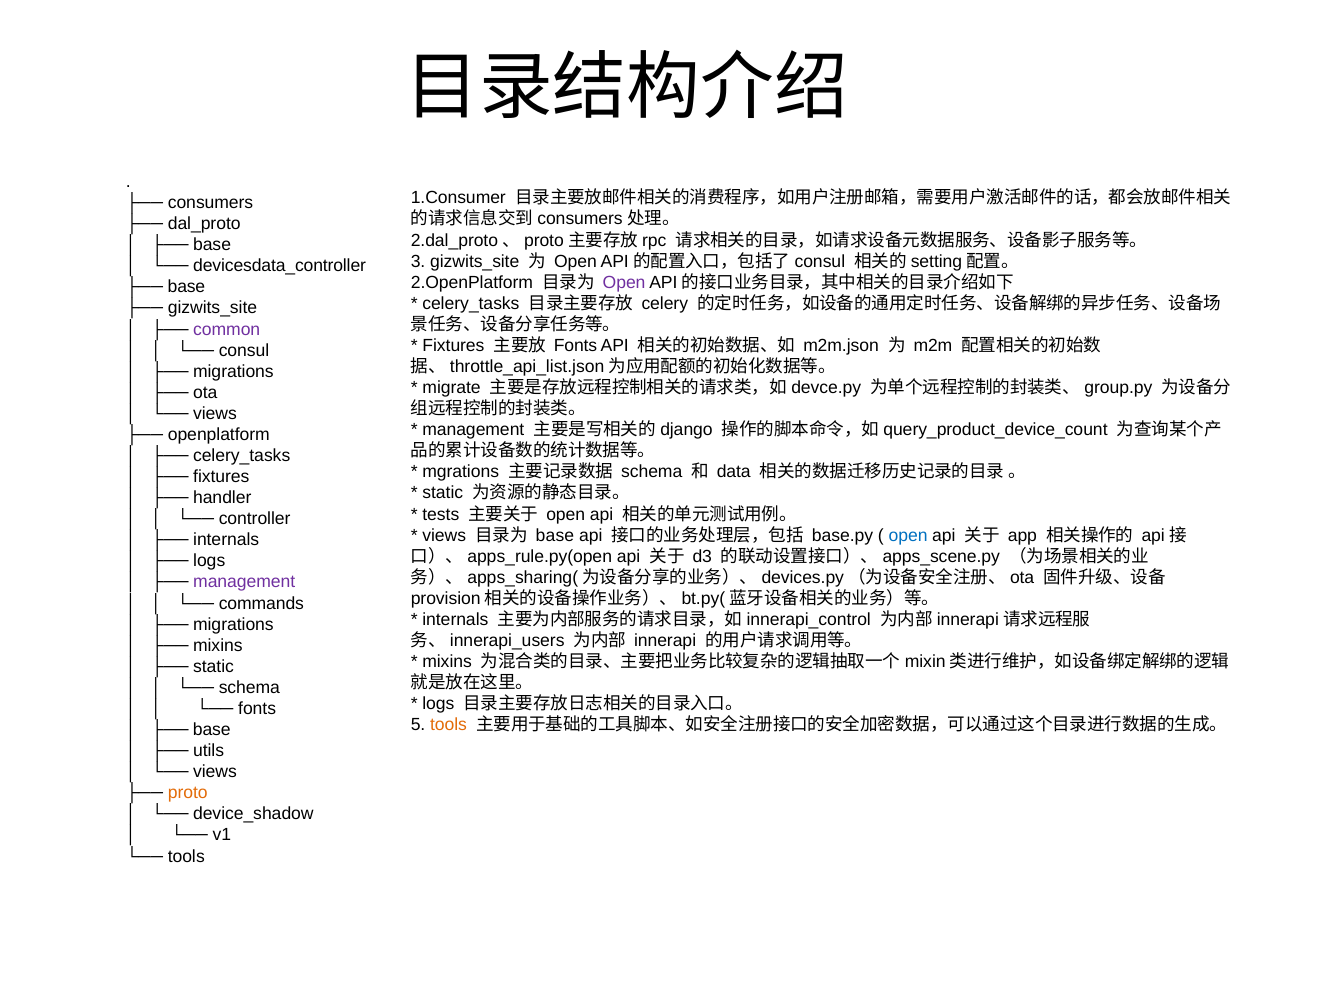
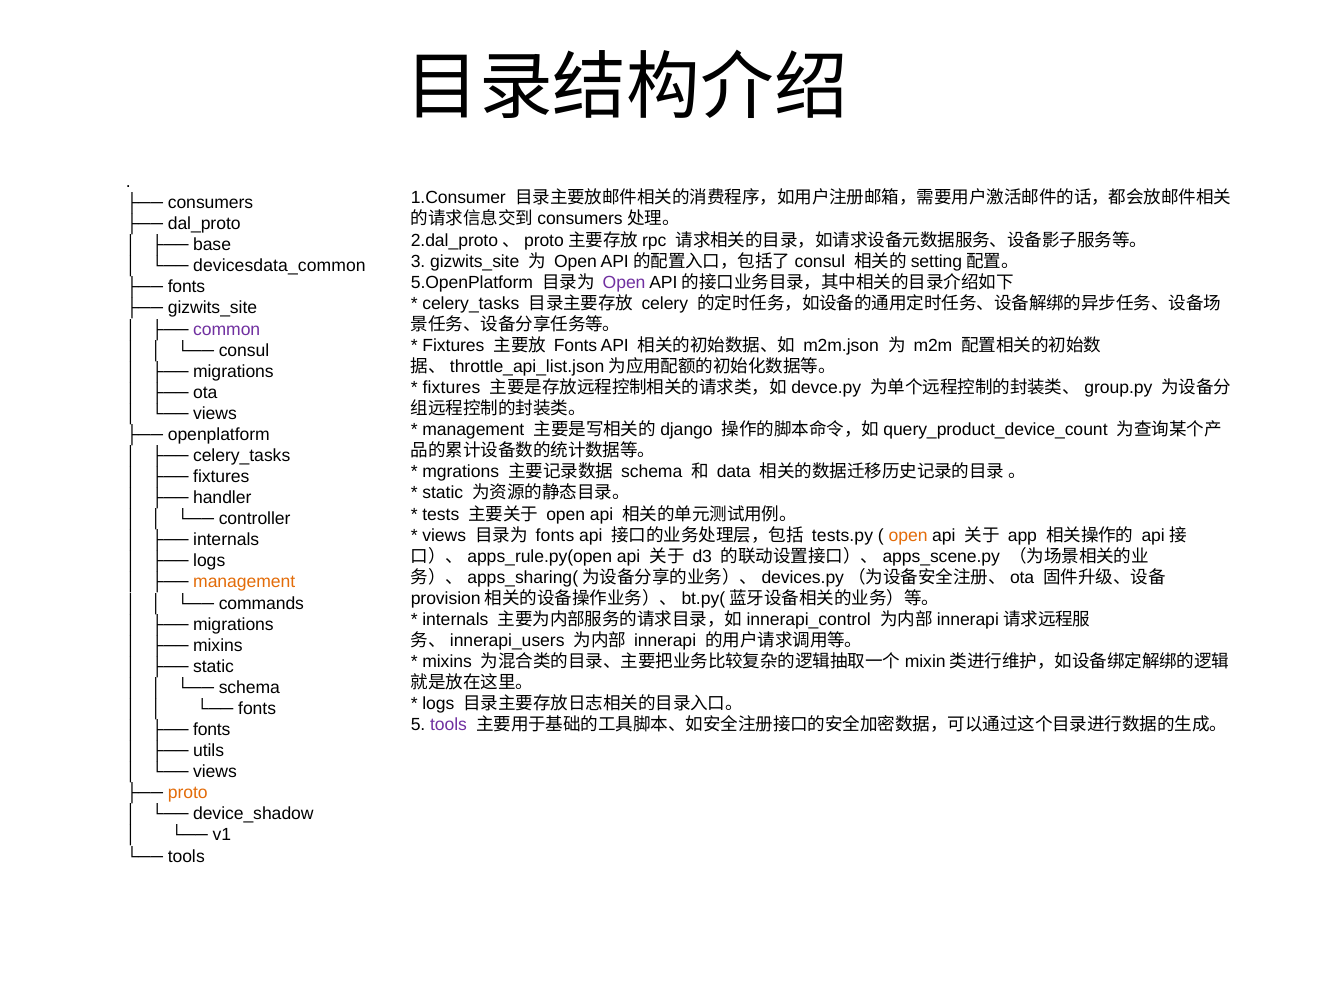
devicesdata_controller: devicesdata_controller -> devicesdata_common (279, 266)
2.OpenPlatform: 2.OpenPlatform -> 5.OpenPlatform (472, 283)
base: base -> fonts (186, 287)
migrate: migrate -> fixtures (451, 388)
base: base -> fonts (555, 536)
base.py: base.py -> tests.py (843, 536)
open colour: blue -> orange (908, 536)
management colour: purple -> orange (244, 582)
tools colour: orange -> purple (449, 725)
base: base -> fonts (212, 730)
